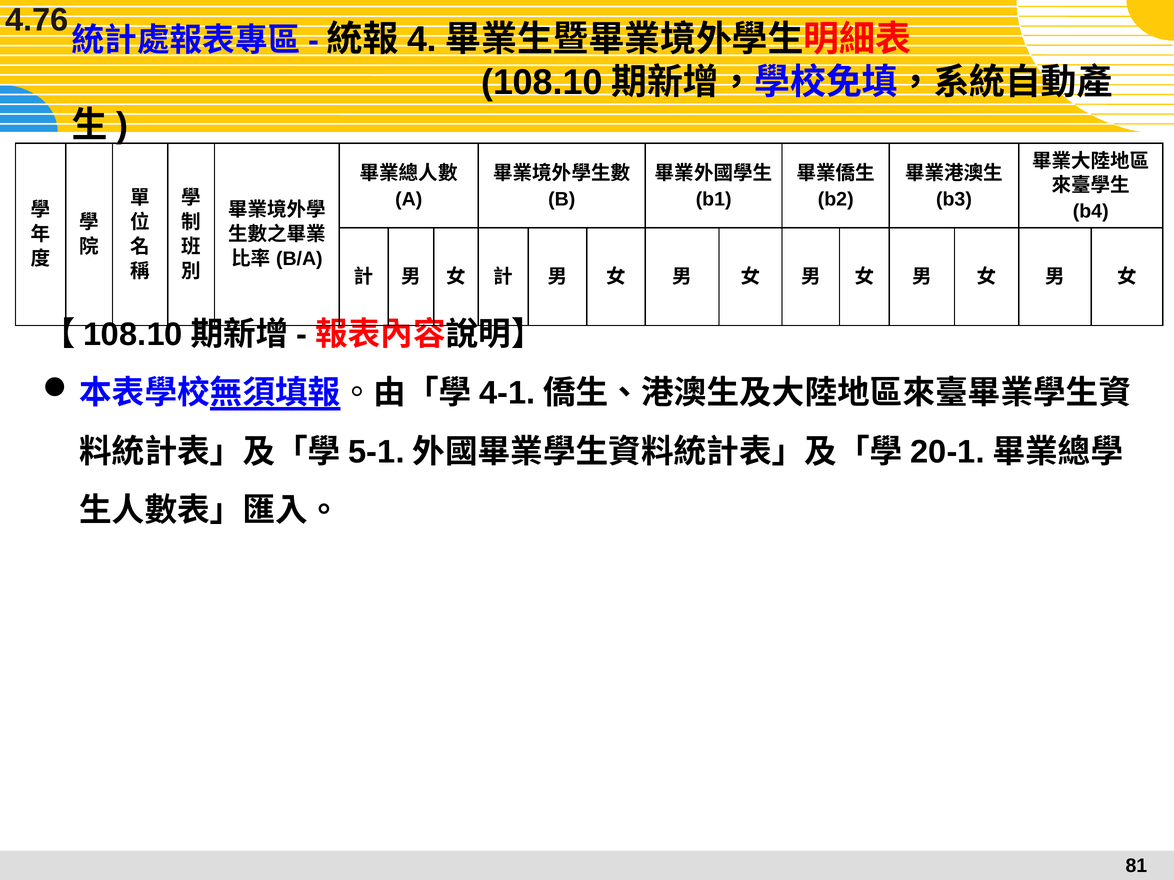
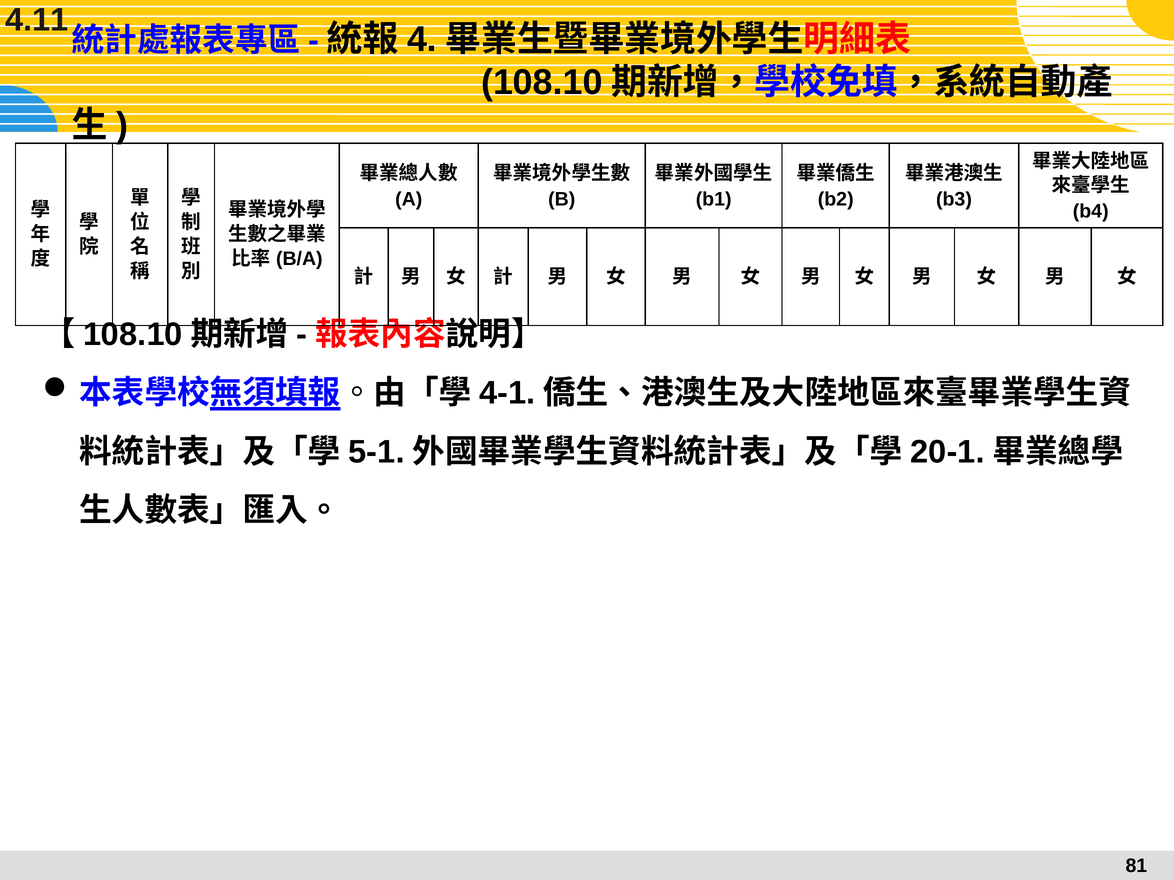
4.76: 4.76 -> 4.11 (37, 20)
